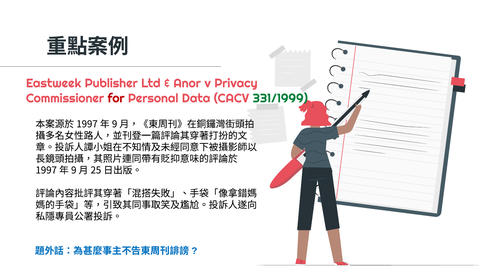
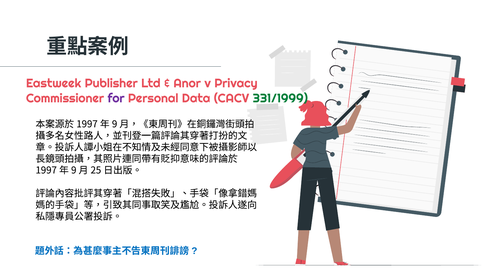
for colour: red -> purple (116, 98)
